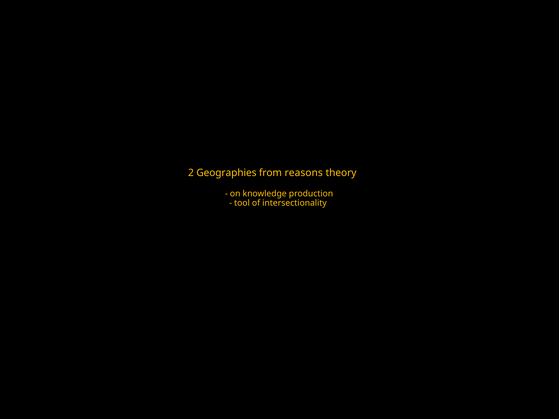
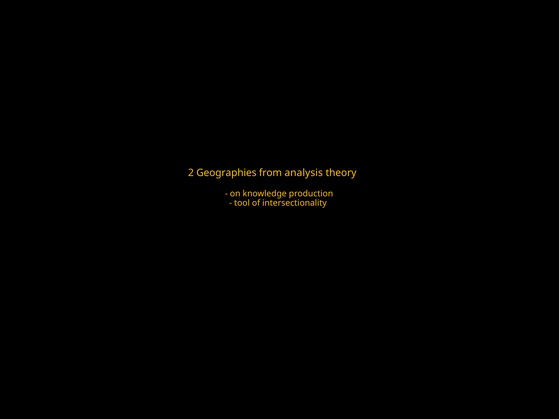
reasons: reasons -> analysis (304, 173)
